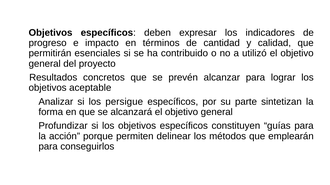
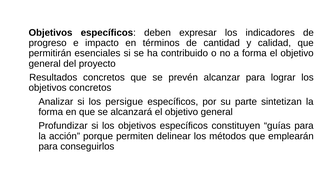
a utilizó: utilizó -> forma (254, 53)
objetivos aceptable: aceptable -> concretos (90, 88)
